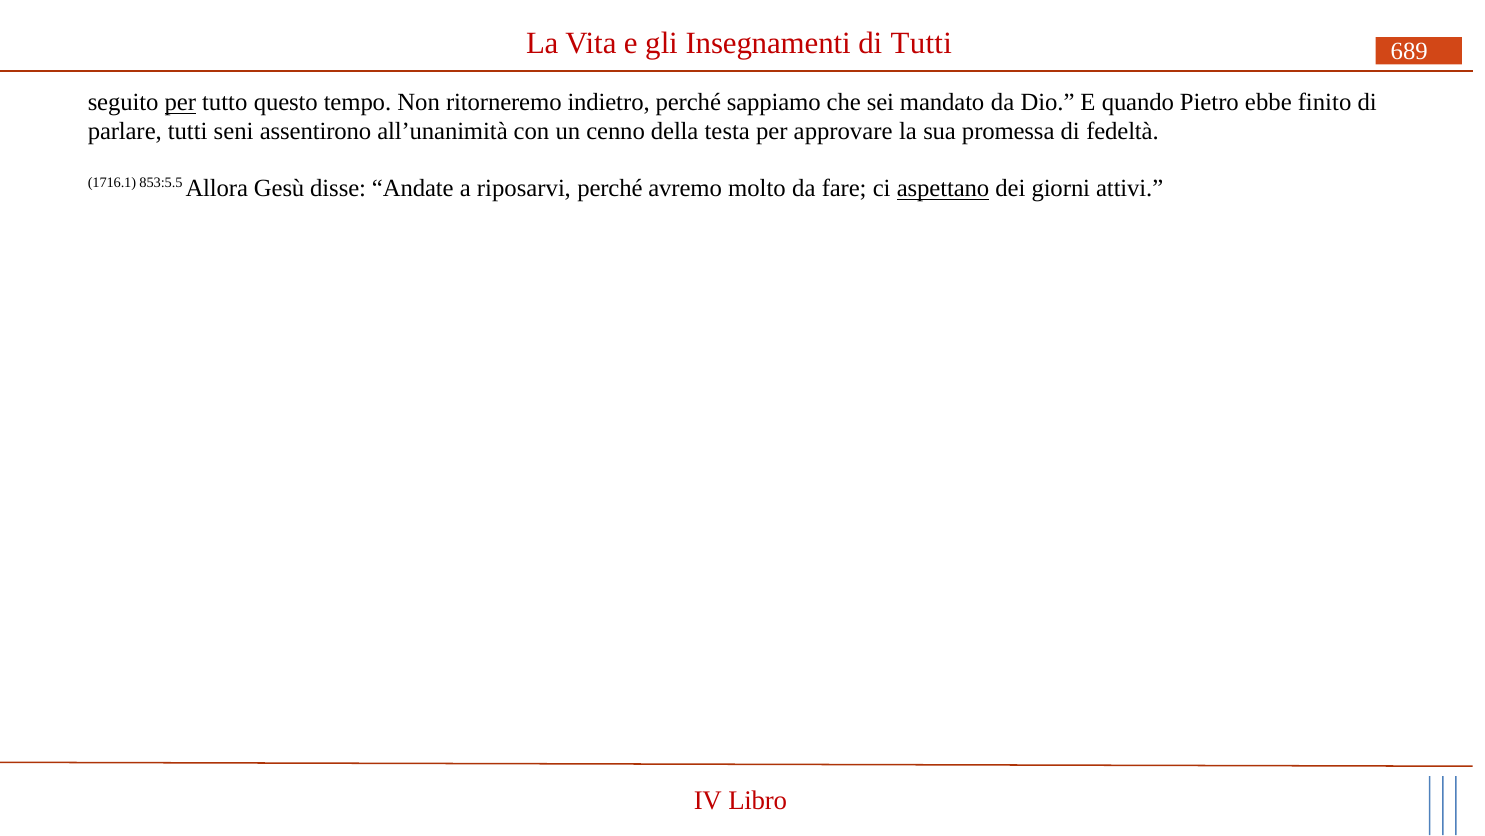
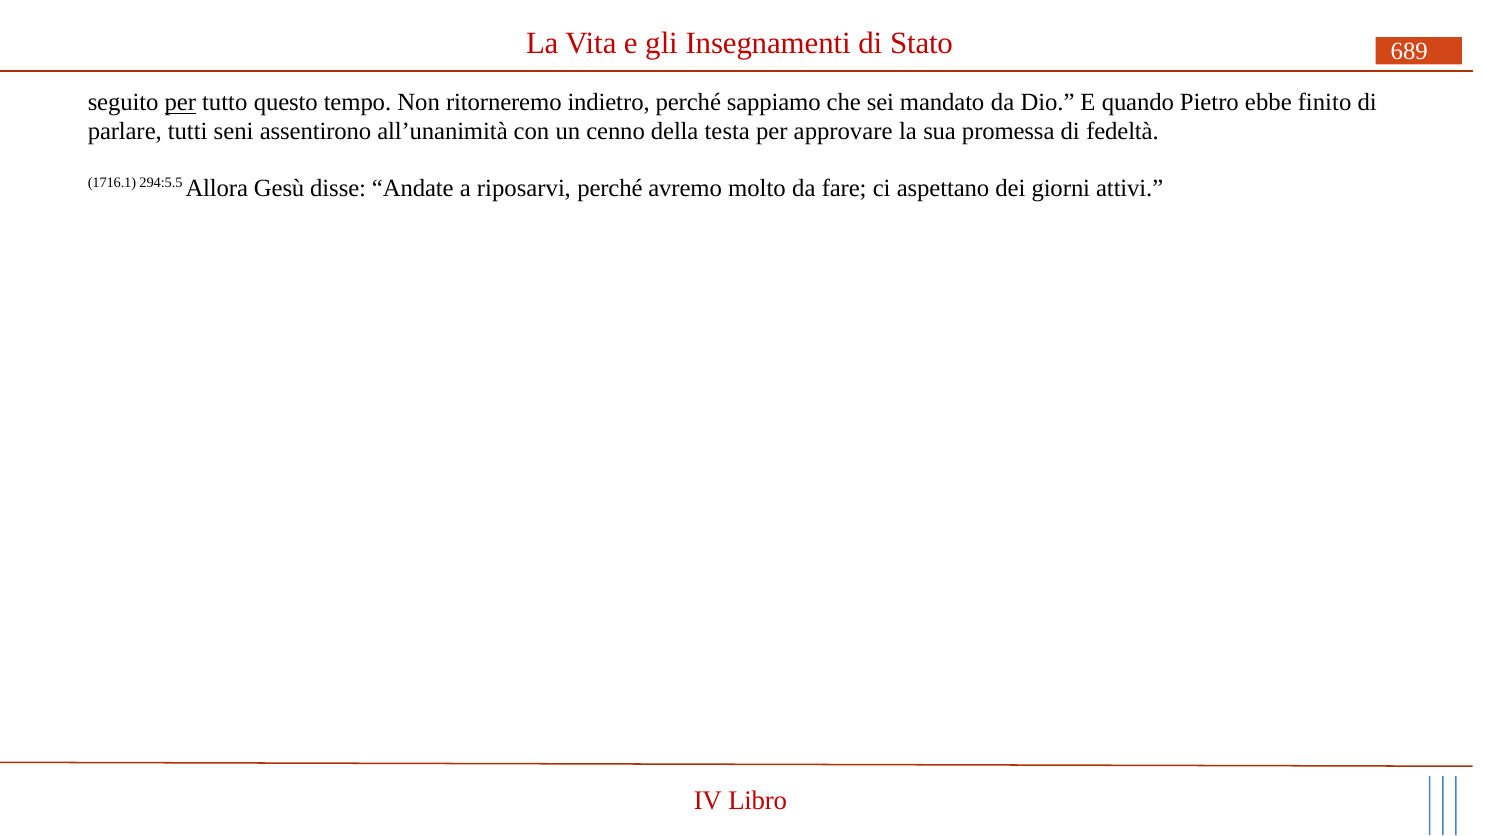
di Tutti: Tutti -> Stato (922, 44)
853:5.5: 853:5.5 -> 294:5.5 (161, 183)
aspettano underline: present -> none (943, 189)
